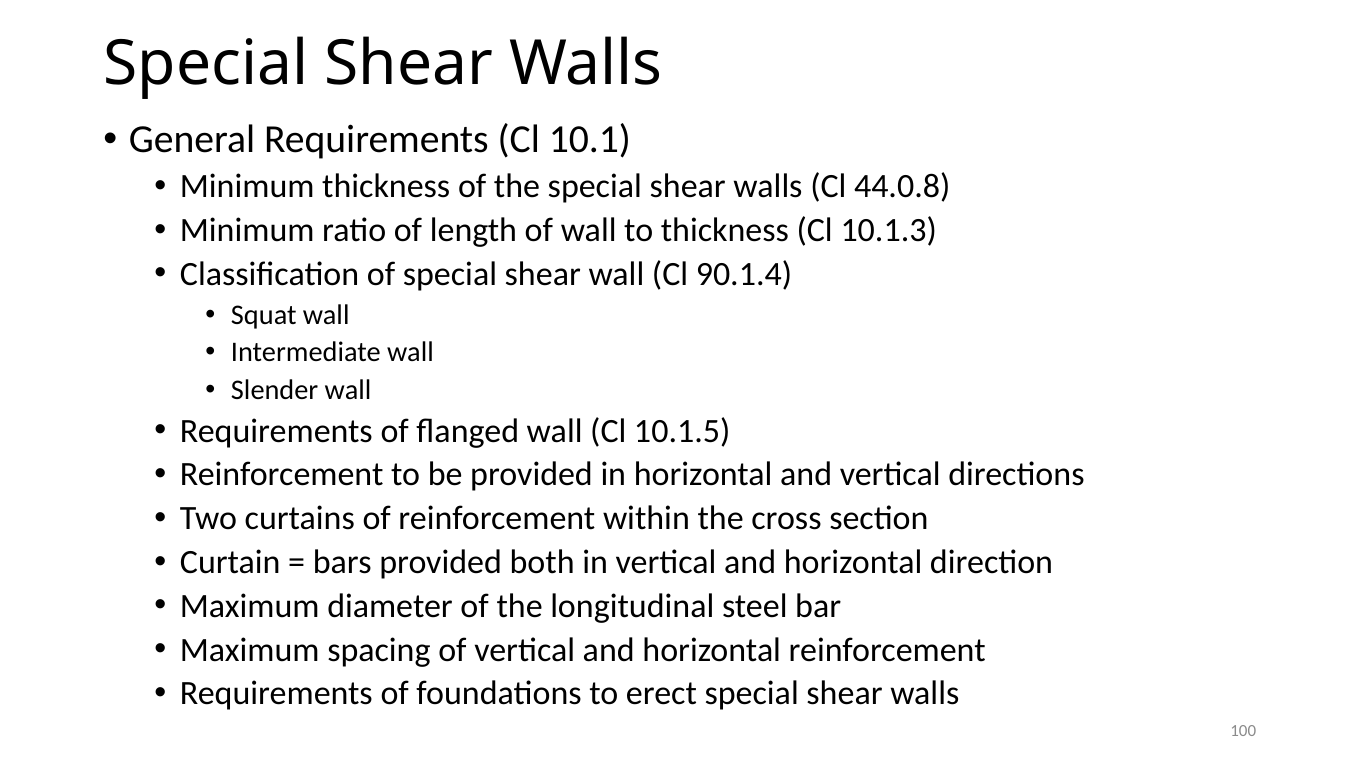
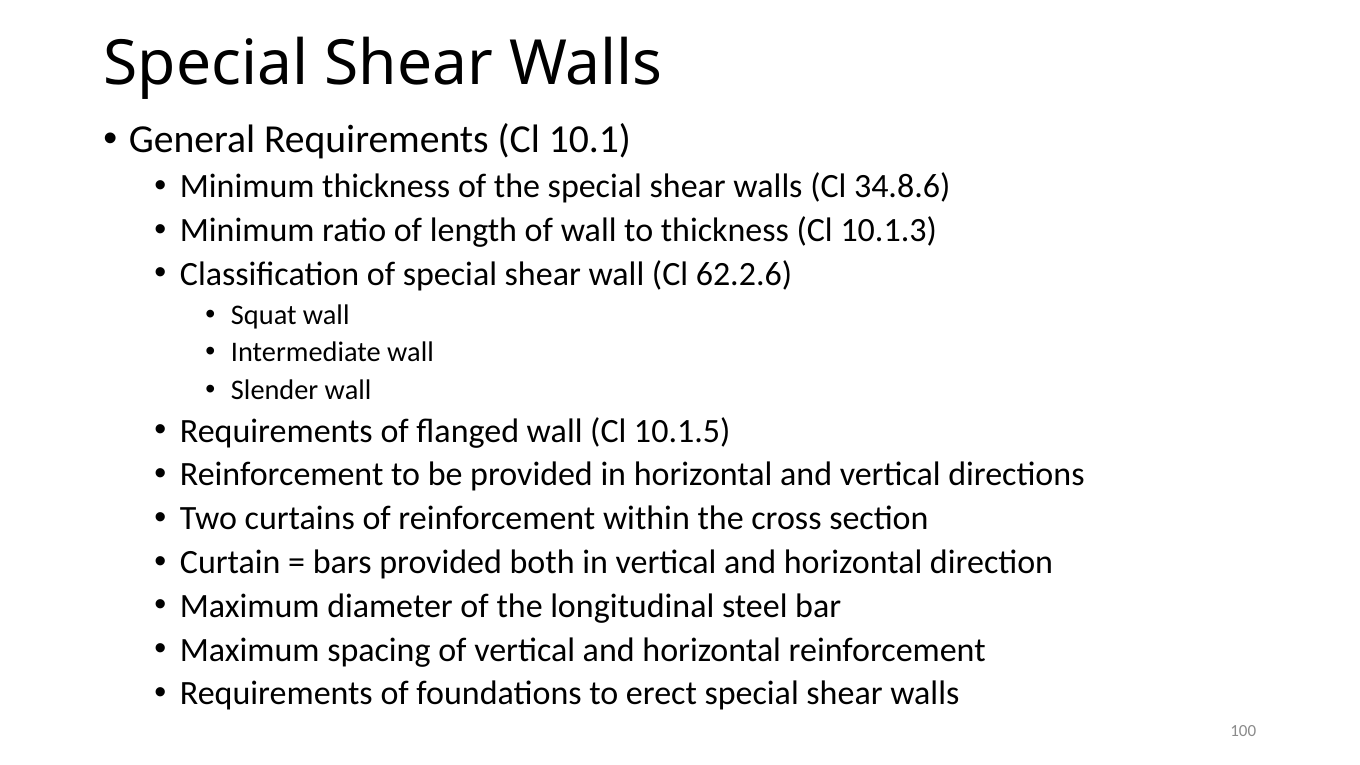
44.0.8: 44.0.8 -> 34.8.6 (902, 187)
90.1.4: 90.1.4 -> 62.2.6 (744, 274)
